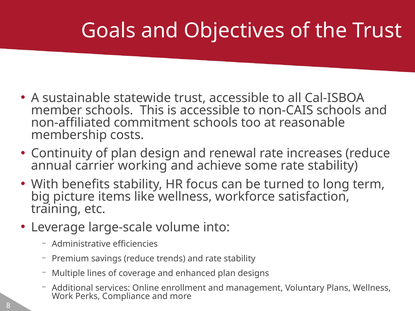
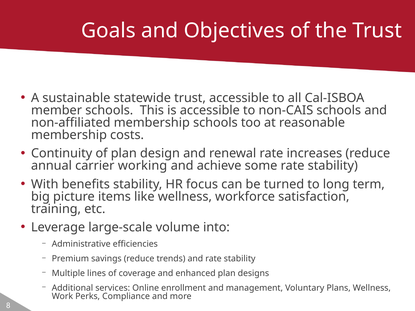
non-affiliated commitment: commitment -> membership (152, 123)
